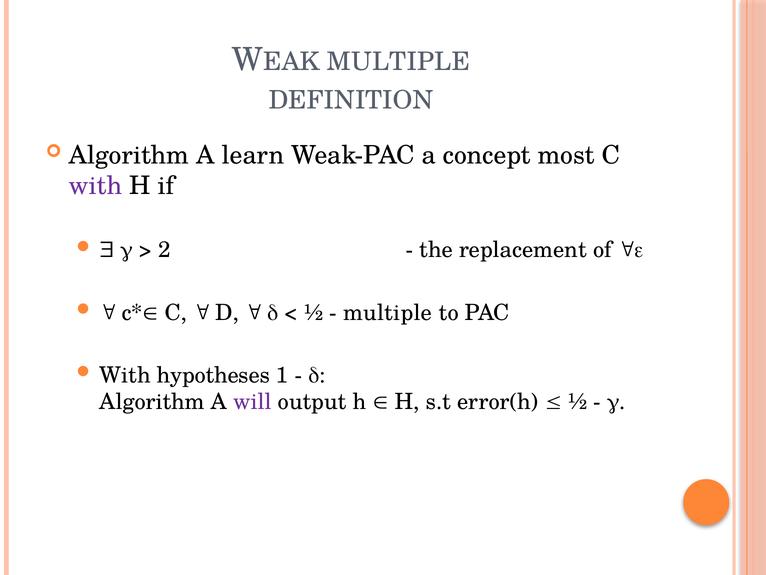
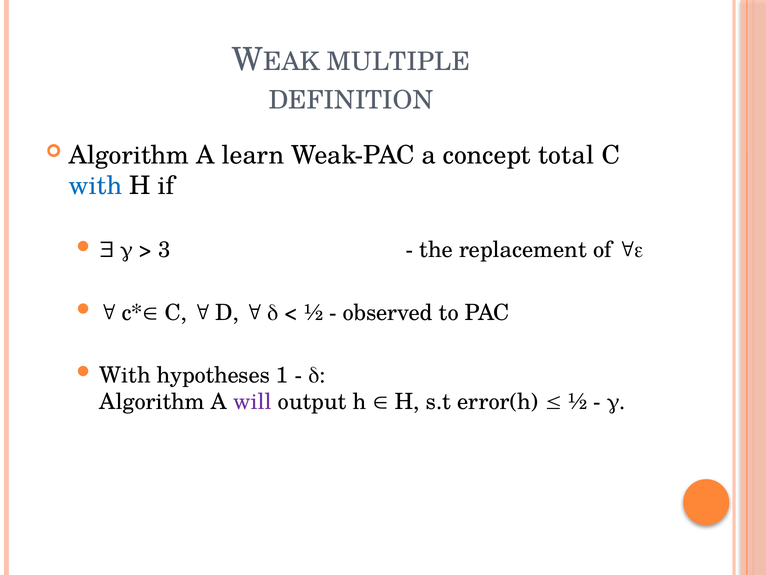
most: most -> total (566, 155)
with colour: purple -> blue (95, 186)
2: 2 -> 3 (165, 250)
multiple: multiple -> observed (388, 312)
